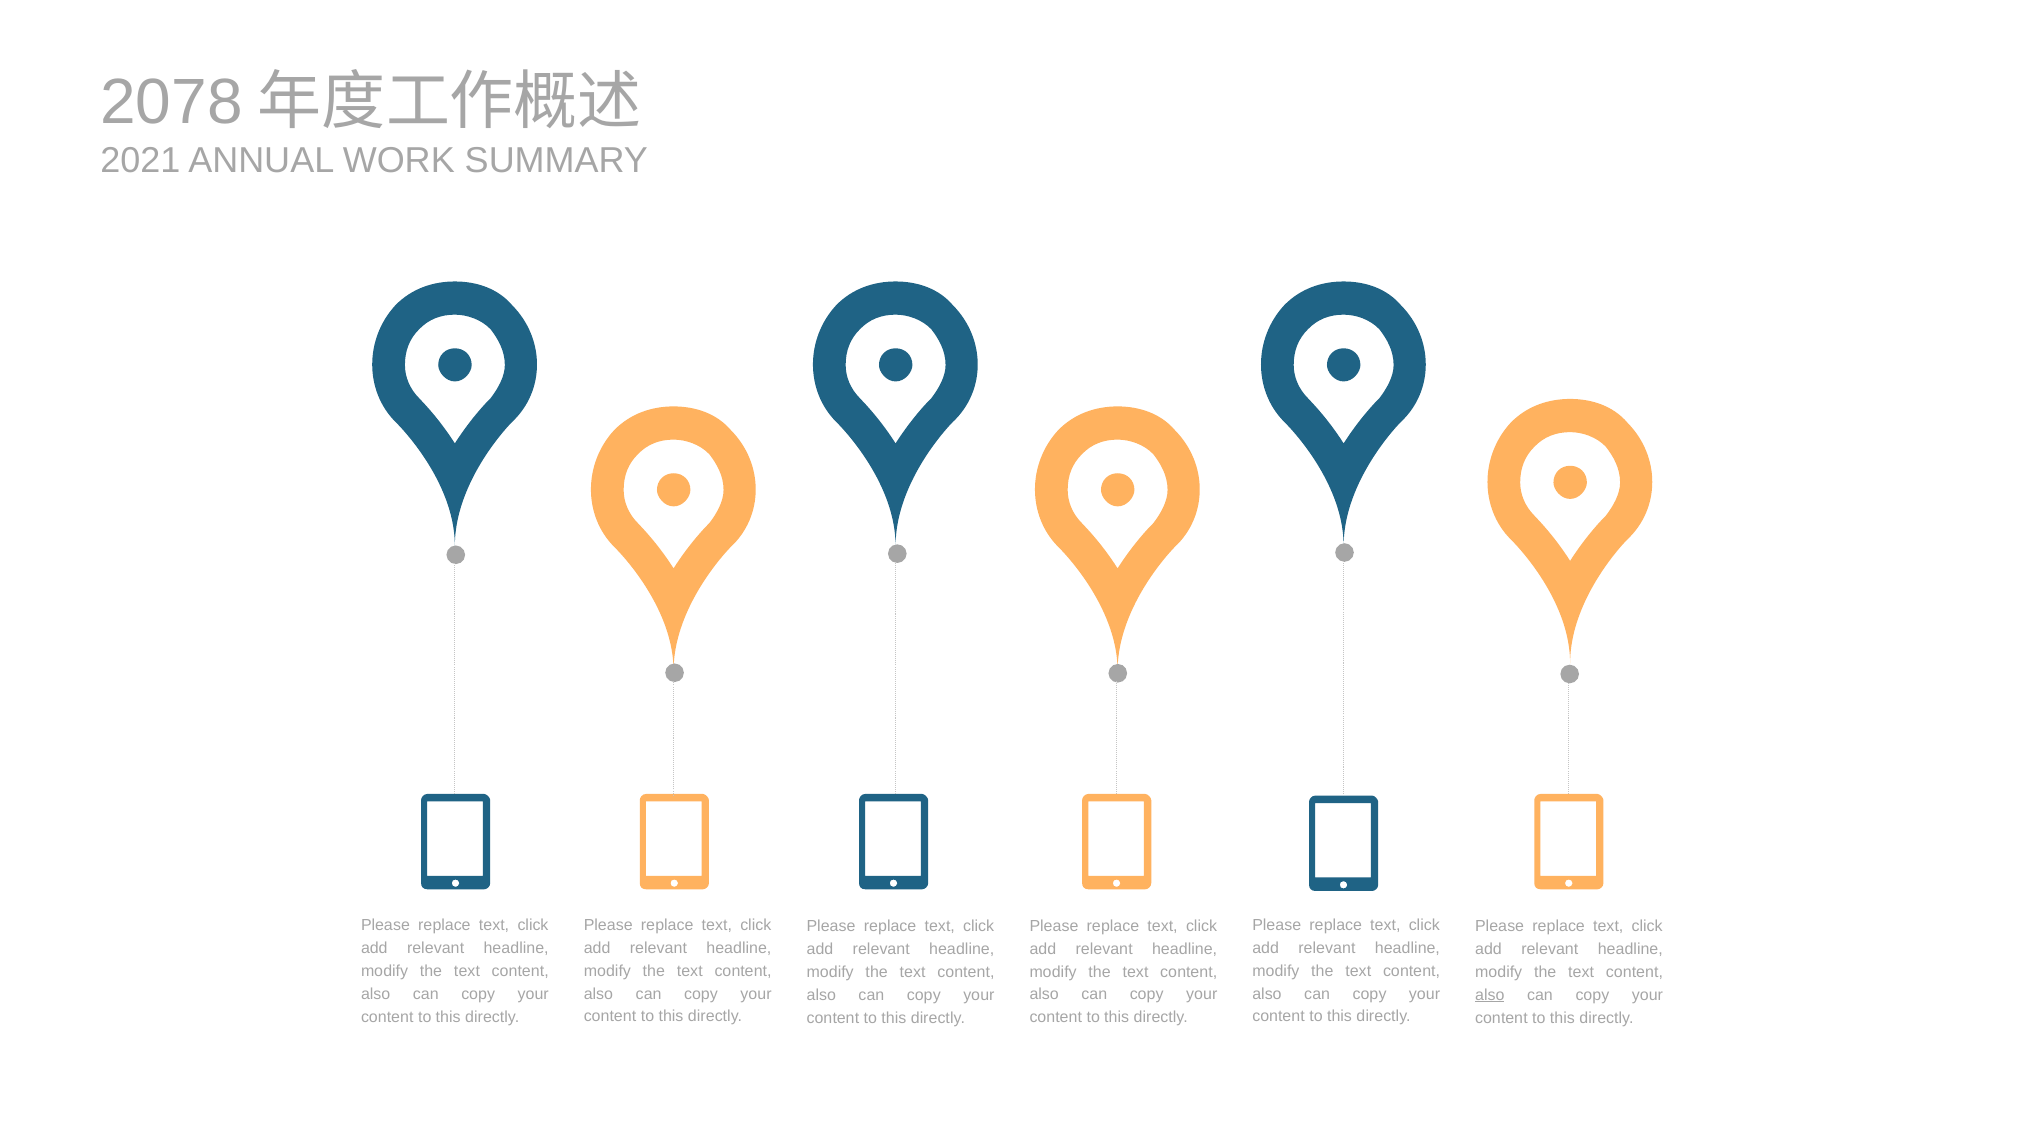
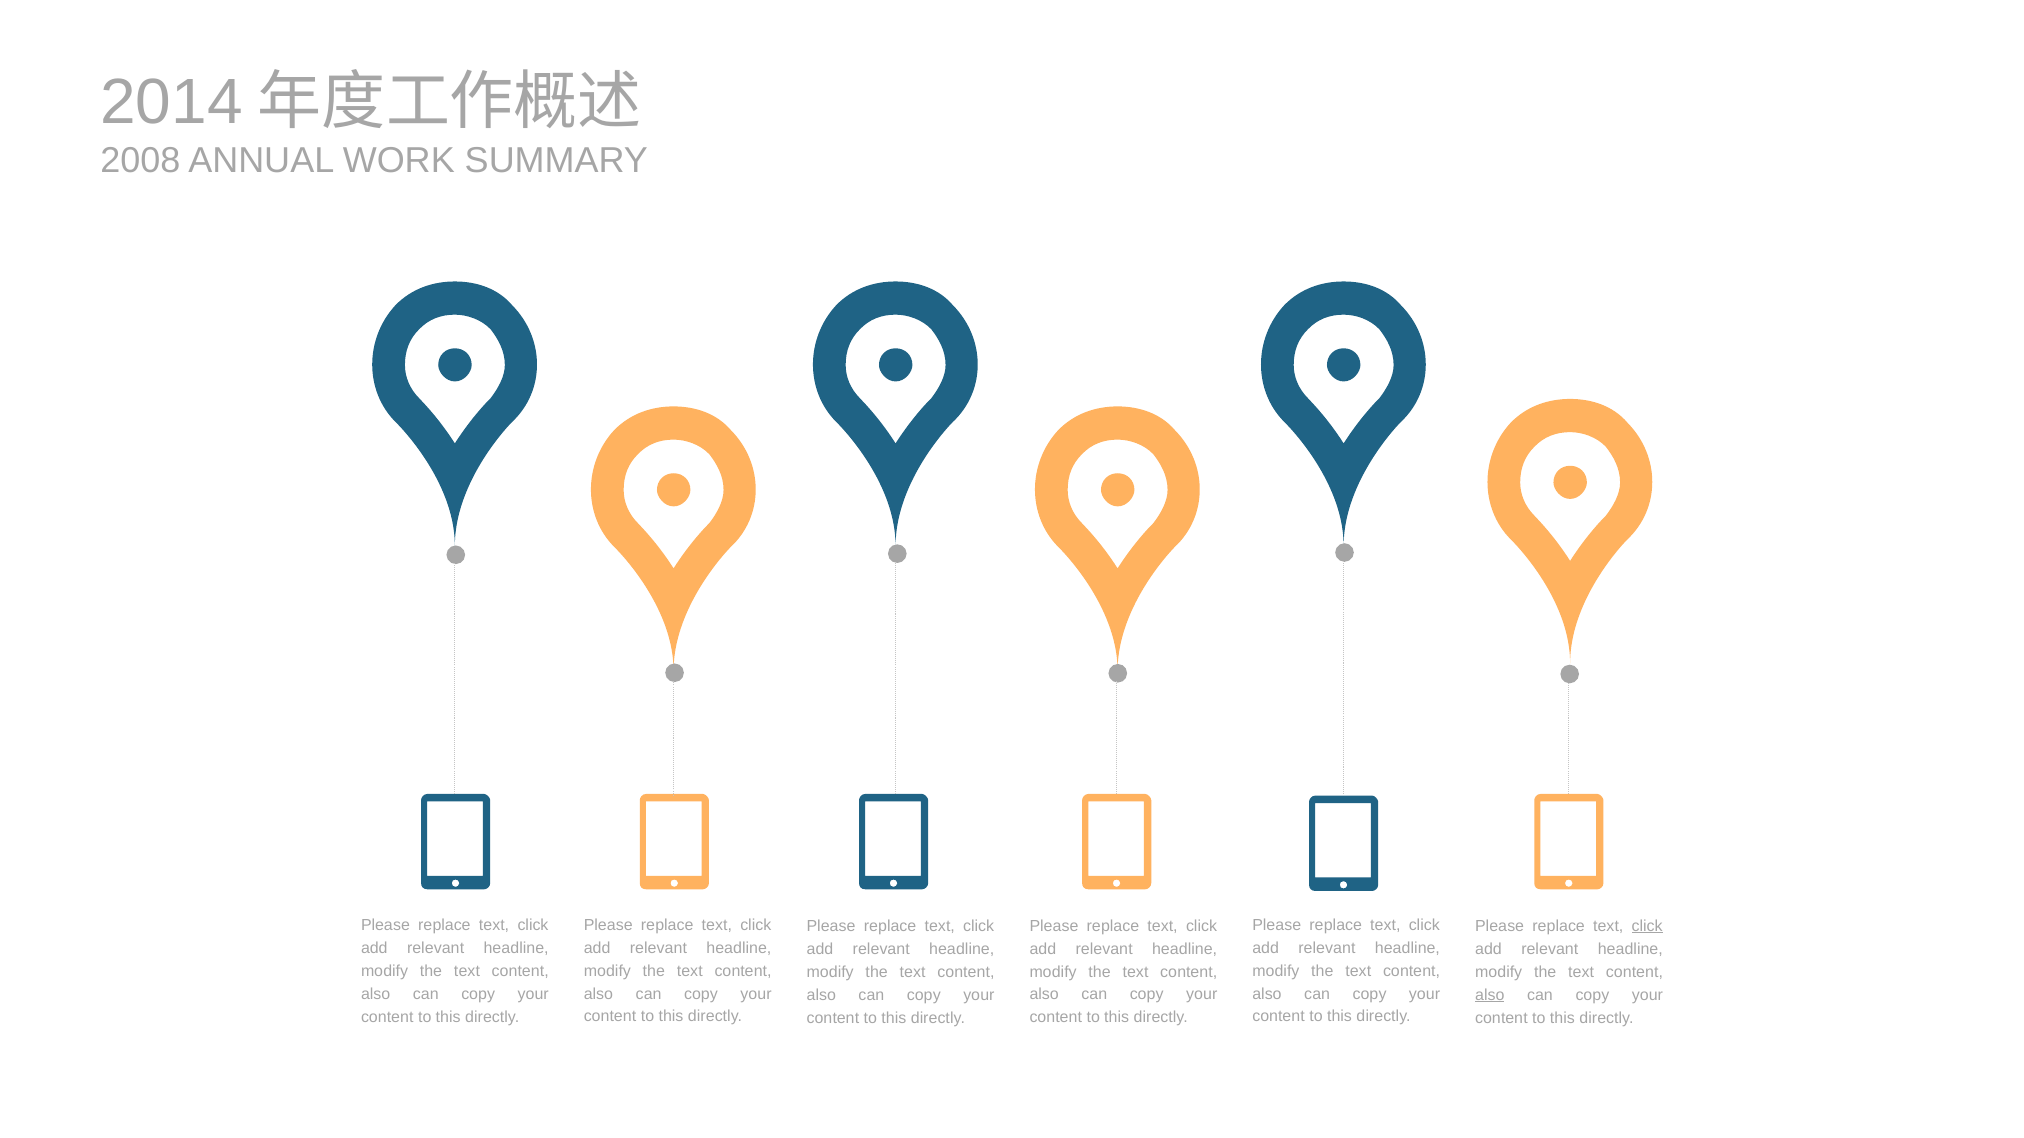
2078: 2078 -> 2014 (172, 102)
2021: 2021 -> 2008 (140, 161)
click underline: none -> present (1647, 926)
